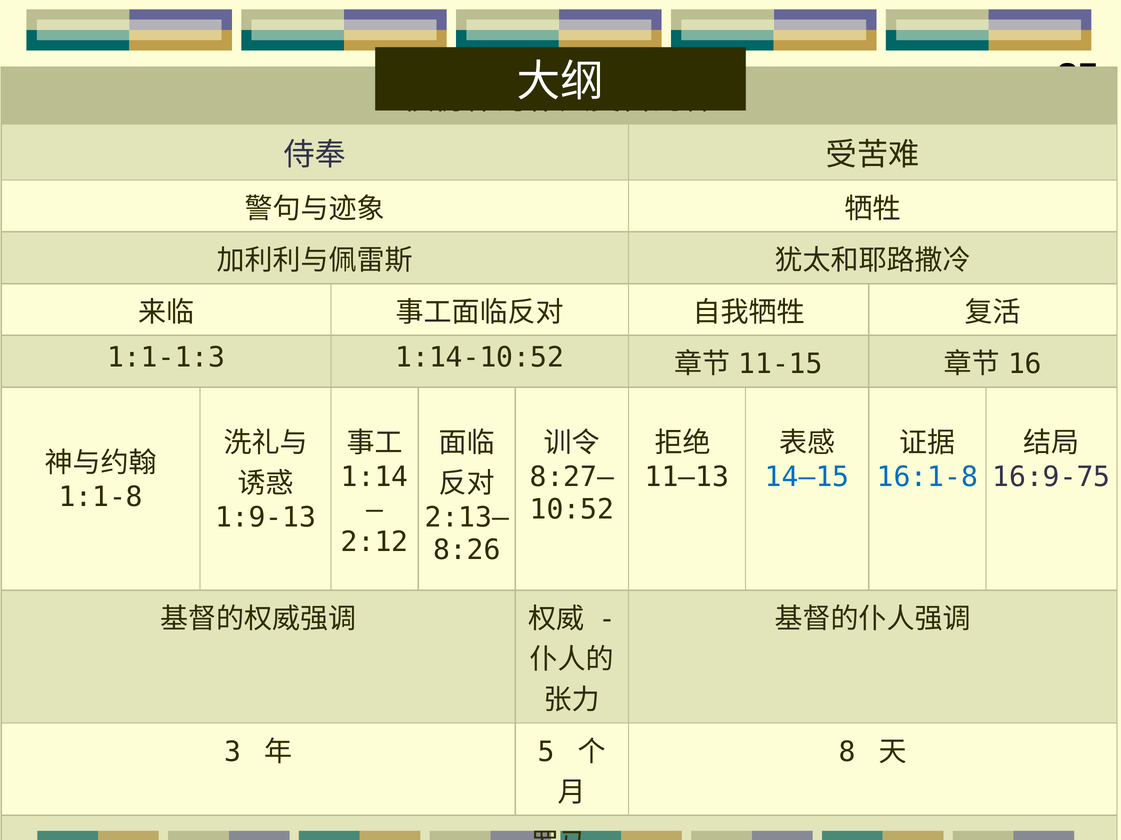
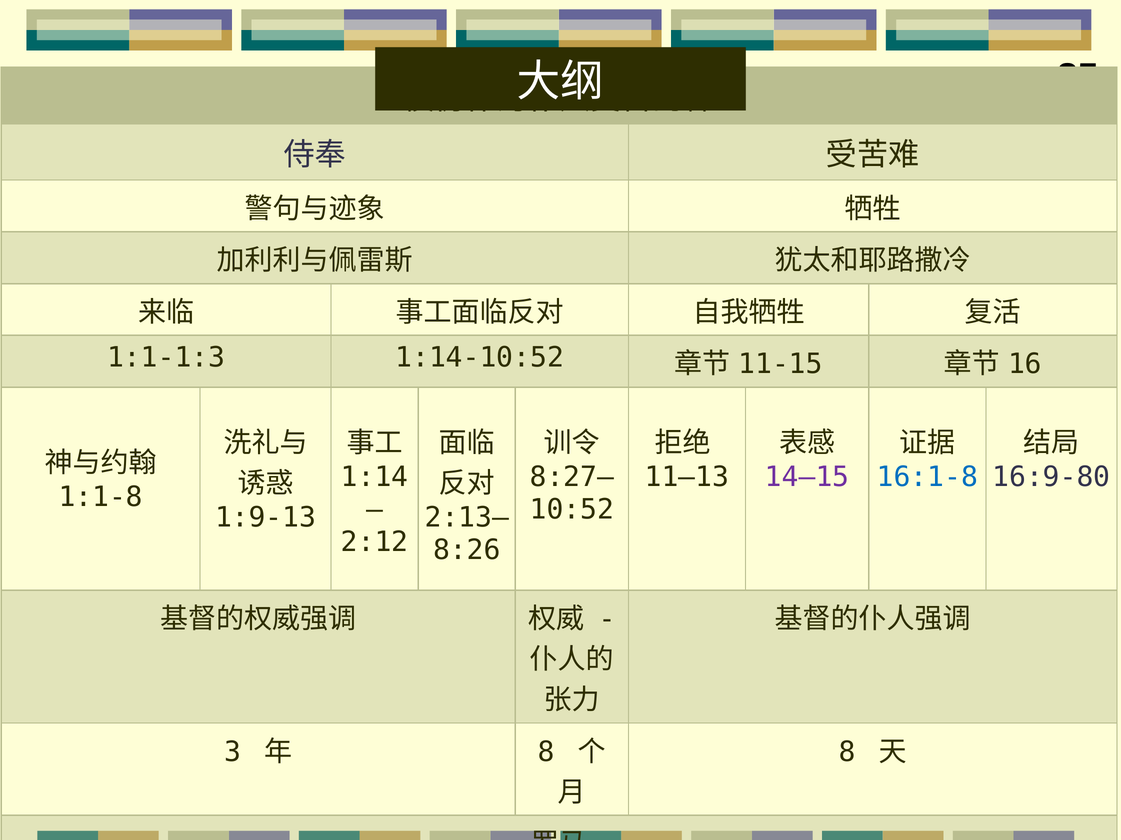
14–15 colour: blue -> purple (807, 477)
16:9-75: 16:9-75 -> 16:9-80 (1051, 477)
5: 5 -> 8 (546, 753)
